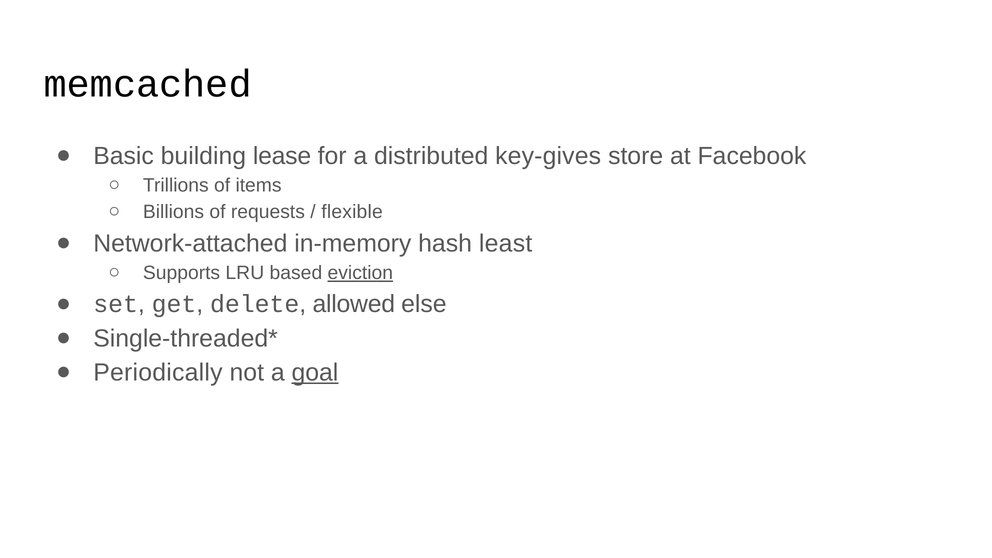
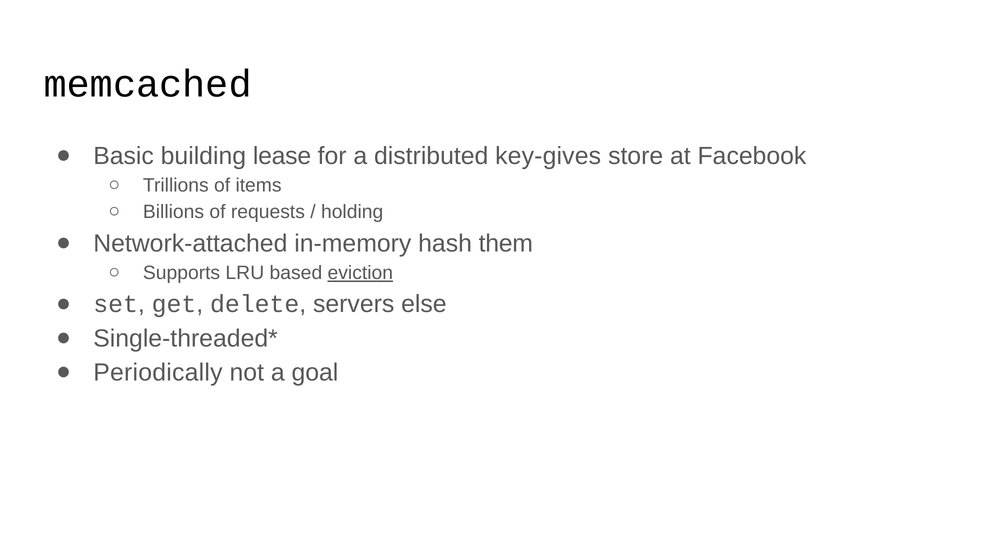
flexible: flexible -> holding (352, 212)
least: least -> them (506, 243)
allowed: allowed -> servers (354, 304)
goal underline: present -> none (315, 373)
